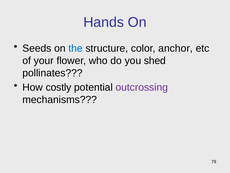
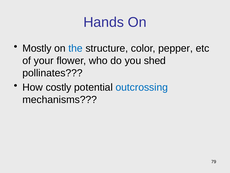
Seeds: Seeds -> Mostly (37, 48)
anchor: anchor -> pepper (176, 48)
outcrossing colour: purple -> blue (142, 87)
